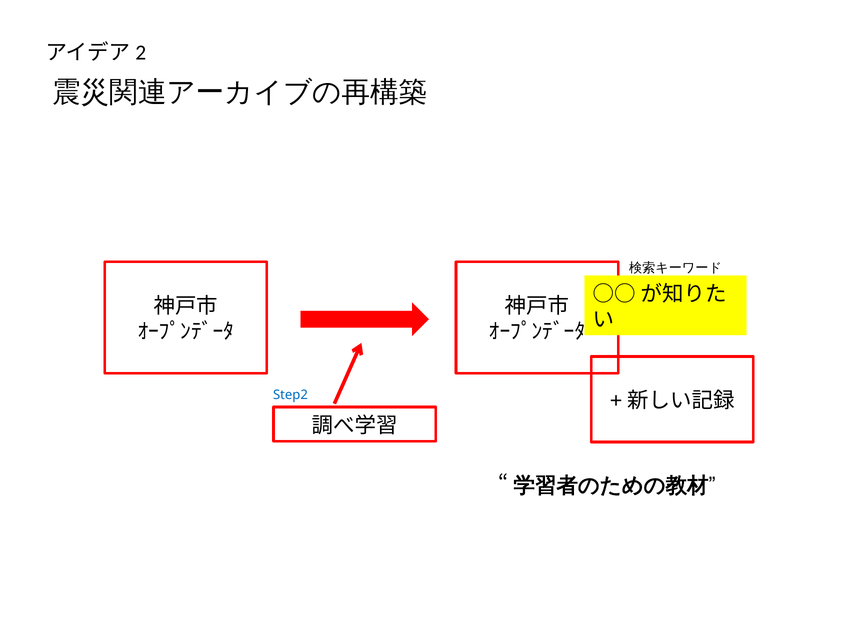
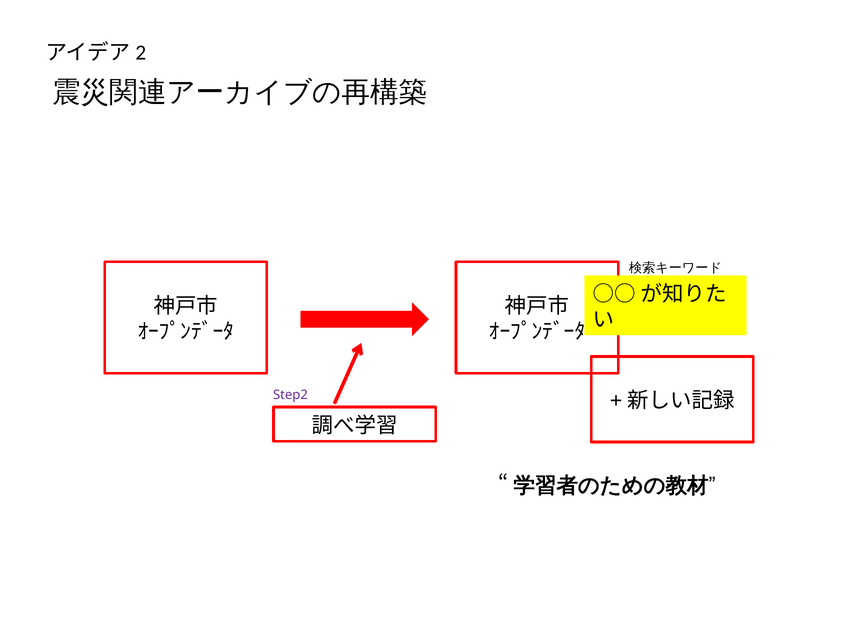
Step2 colour: blue -> purple (290, 395)
